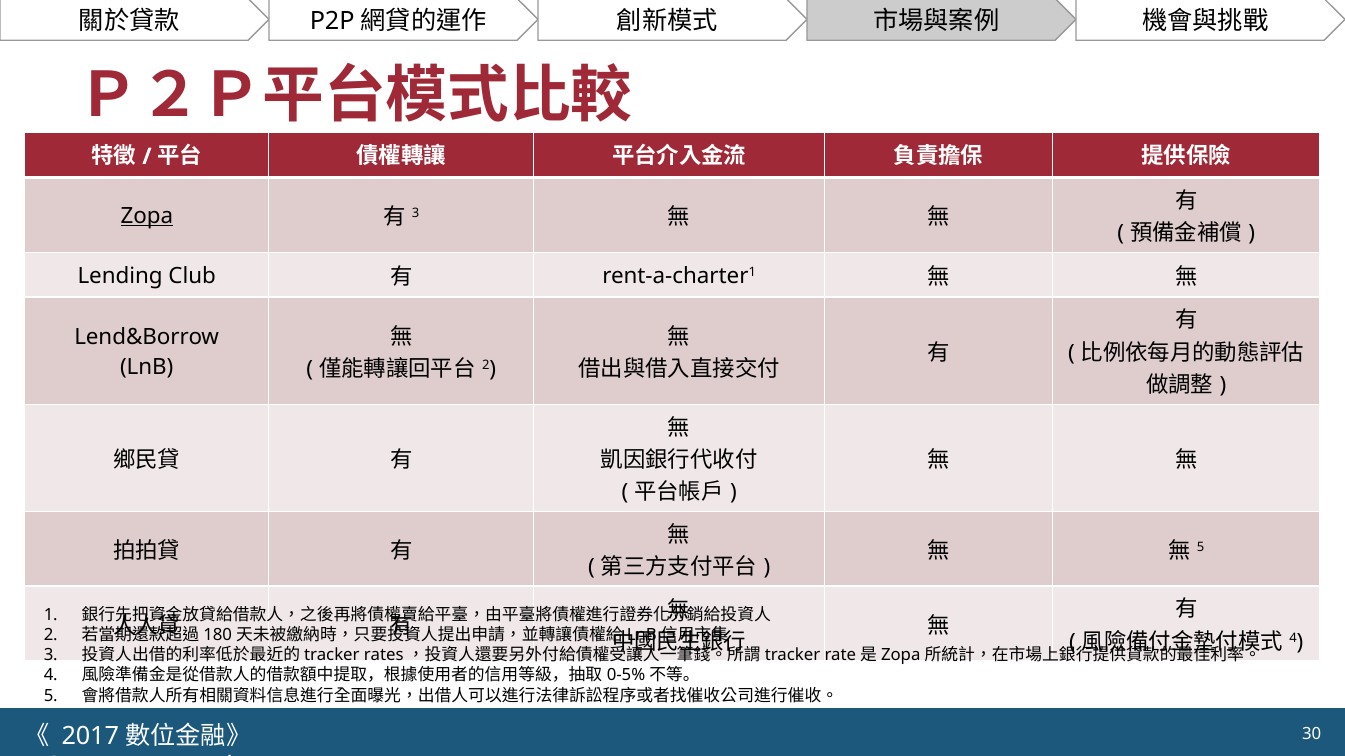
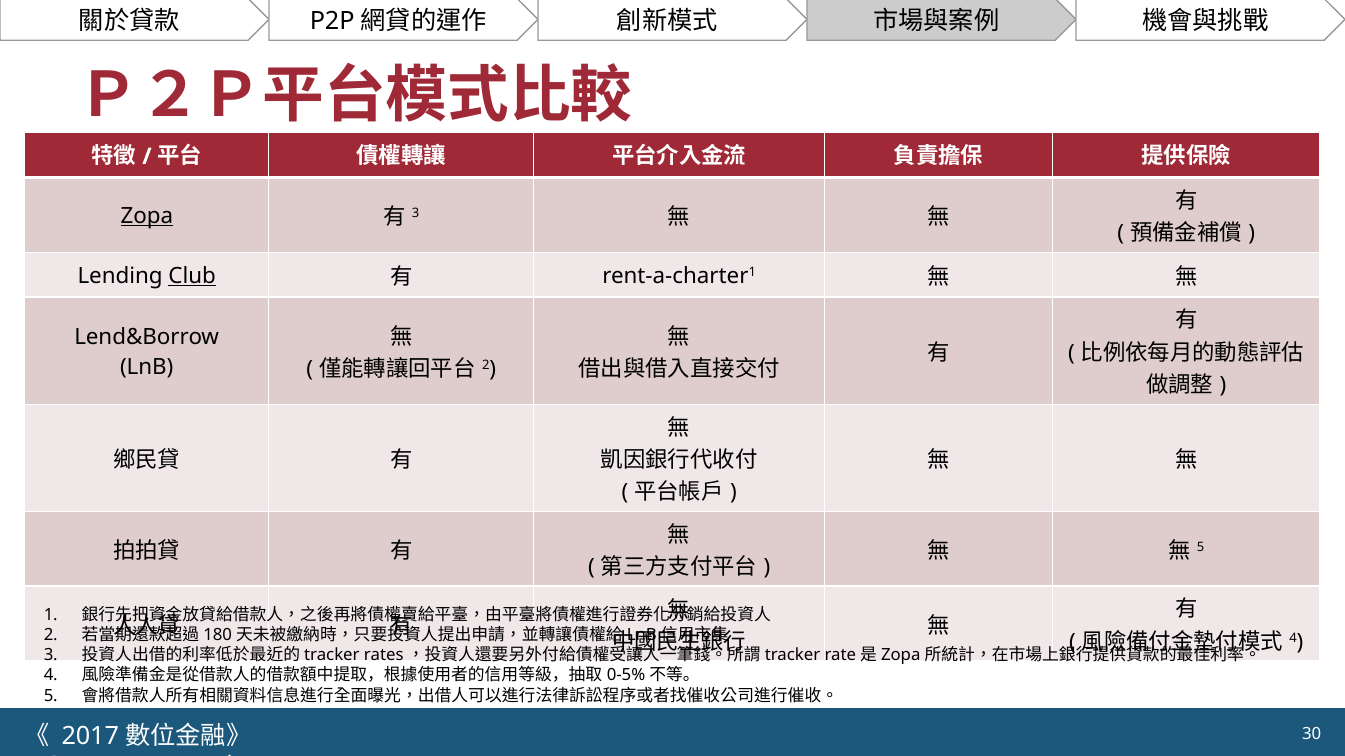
Club underline: none -> present (192, 276)
